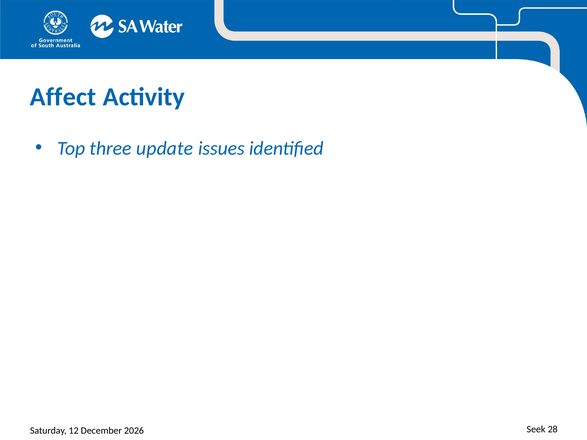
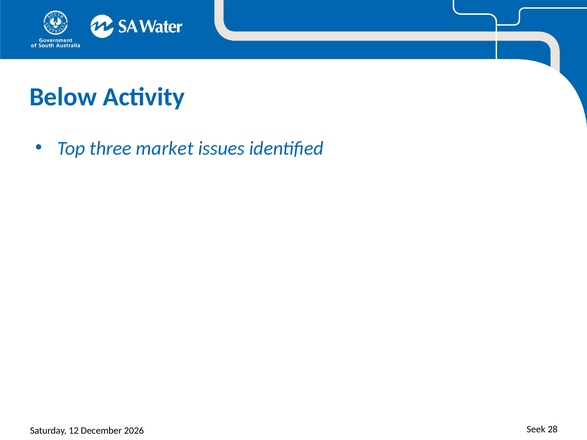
Affect: Affect -> Below (63, 97)
update: update -> market (165, 148)
